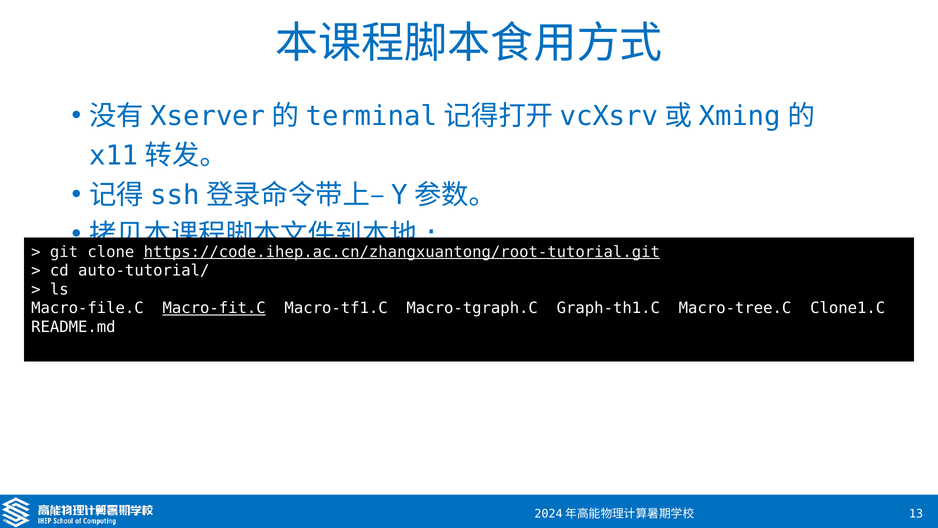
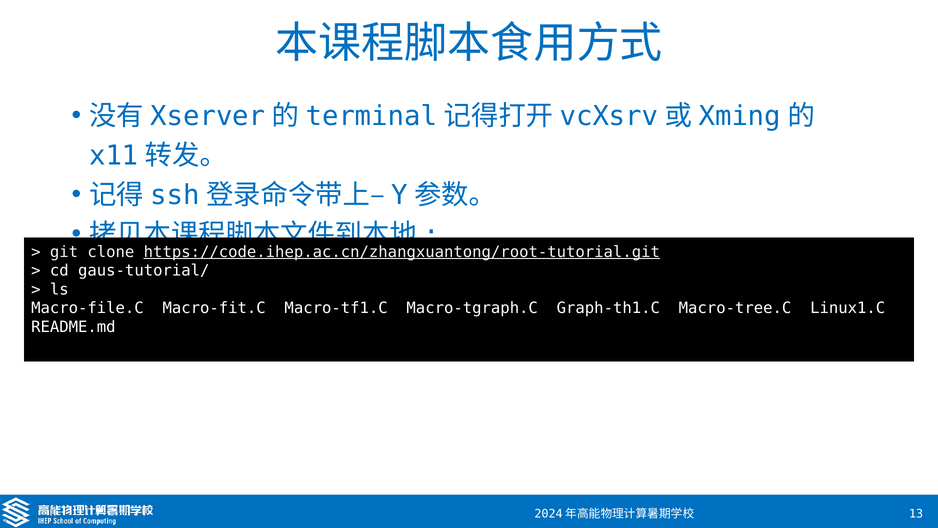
auto-tutorial/: auto-tutorial/ -> gaus-tutorial/ (144, 270)
Macro-fit.C underline: present -> none (214, 308)
Clone1.C: Clone1.C -> Linux1.C (848, 308)
